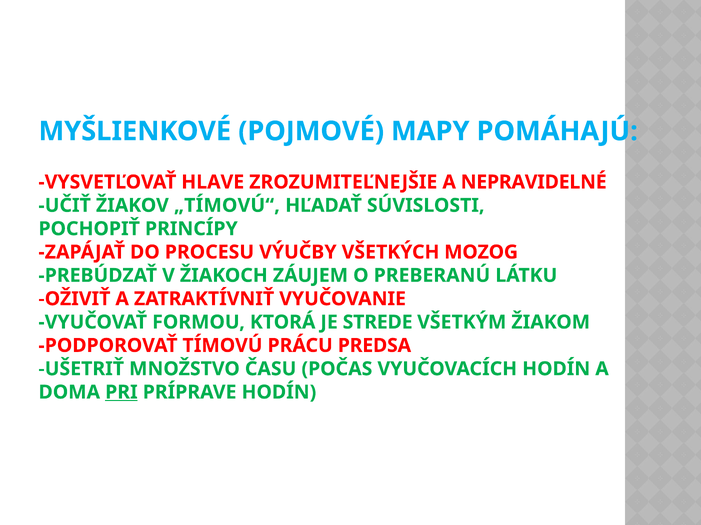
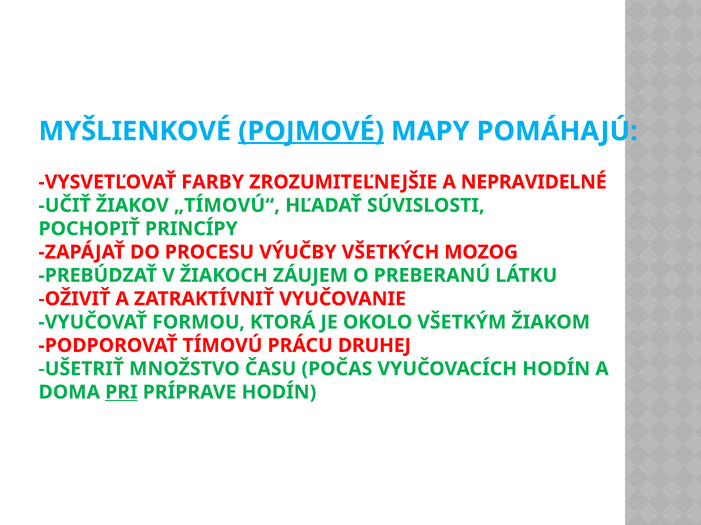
POJMOVÉ underline: none -> present (311, 131)
HLAVE: HLAVE -> FARBY (213, 182)
STREDE: STREDE -> OKOLO (378, 323)
PREDSA: PREDSA -> DRUHEJ (374, 346)
